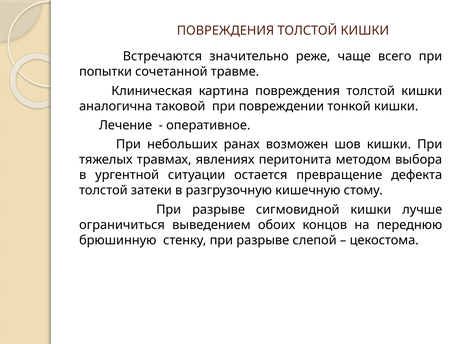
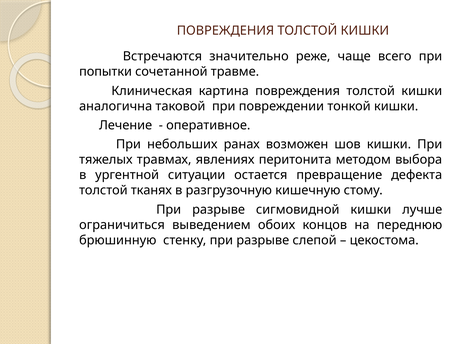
затеки: затеки -> тканях (151, 191)
